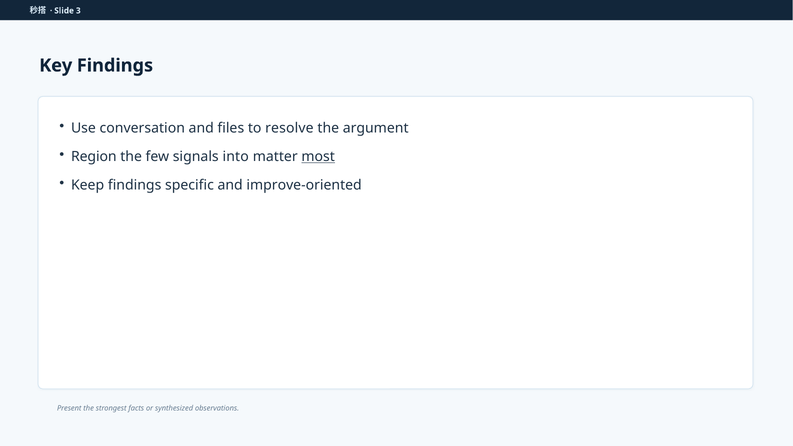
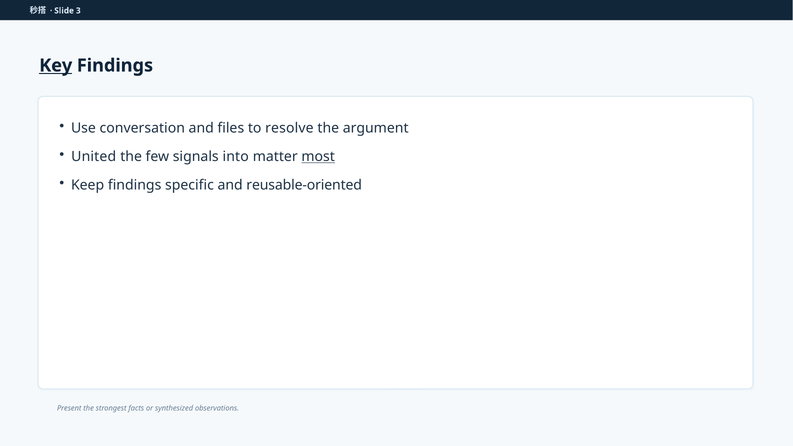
Key underline: none -> present (56, 66)
Region: Region -> United (94, 157)
improve-oriented: improve-oriented -> reusable-oriented (304, 185)
